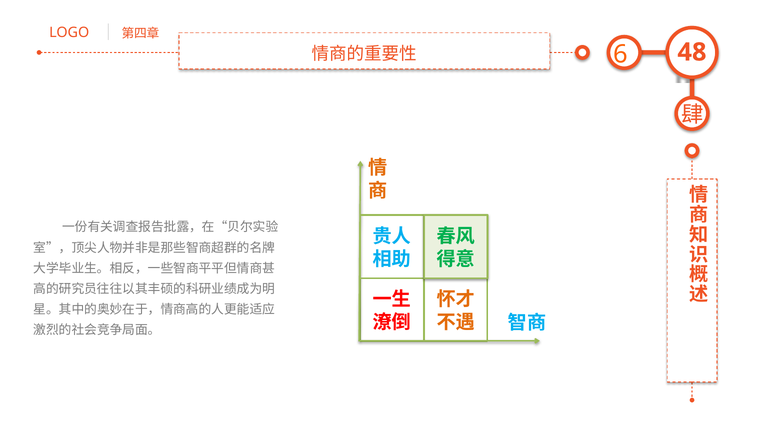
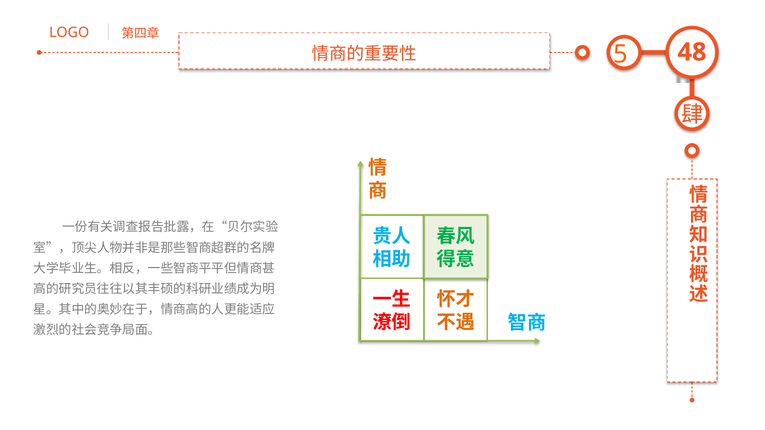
6: 6 -> 5 (620, 54)
